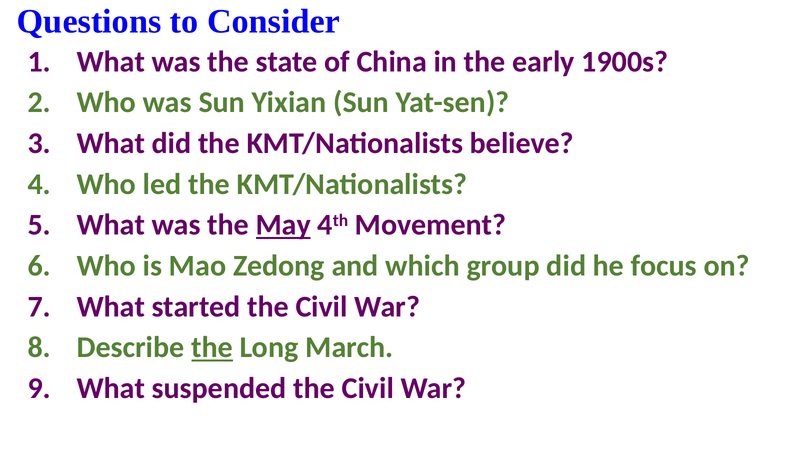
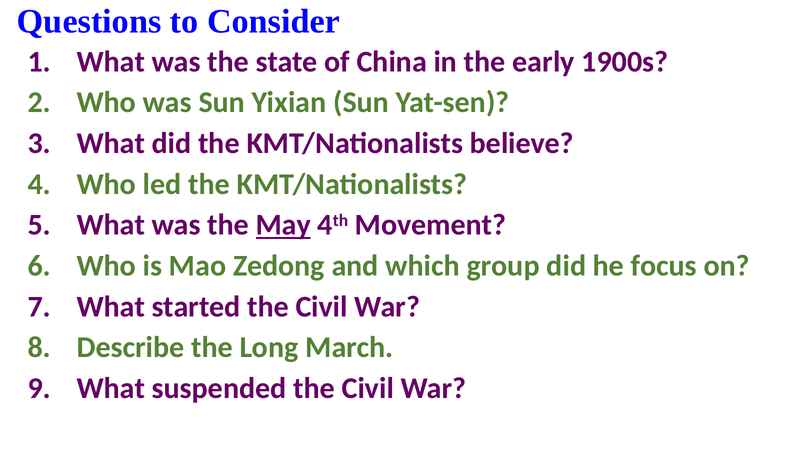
the underline: present -> none (212, 348)
